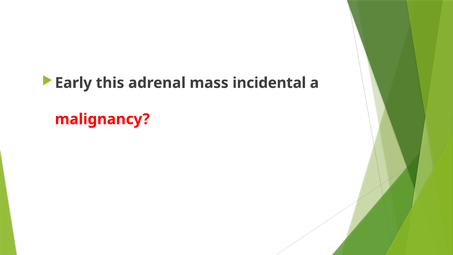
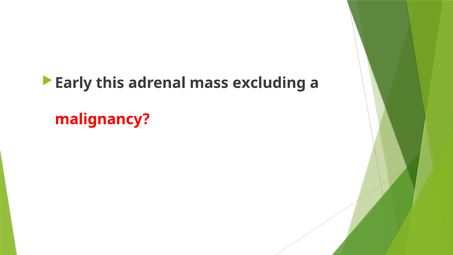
incidental: incidental -> excluding (269, 83)
